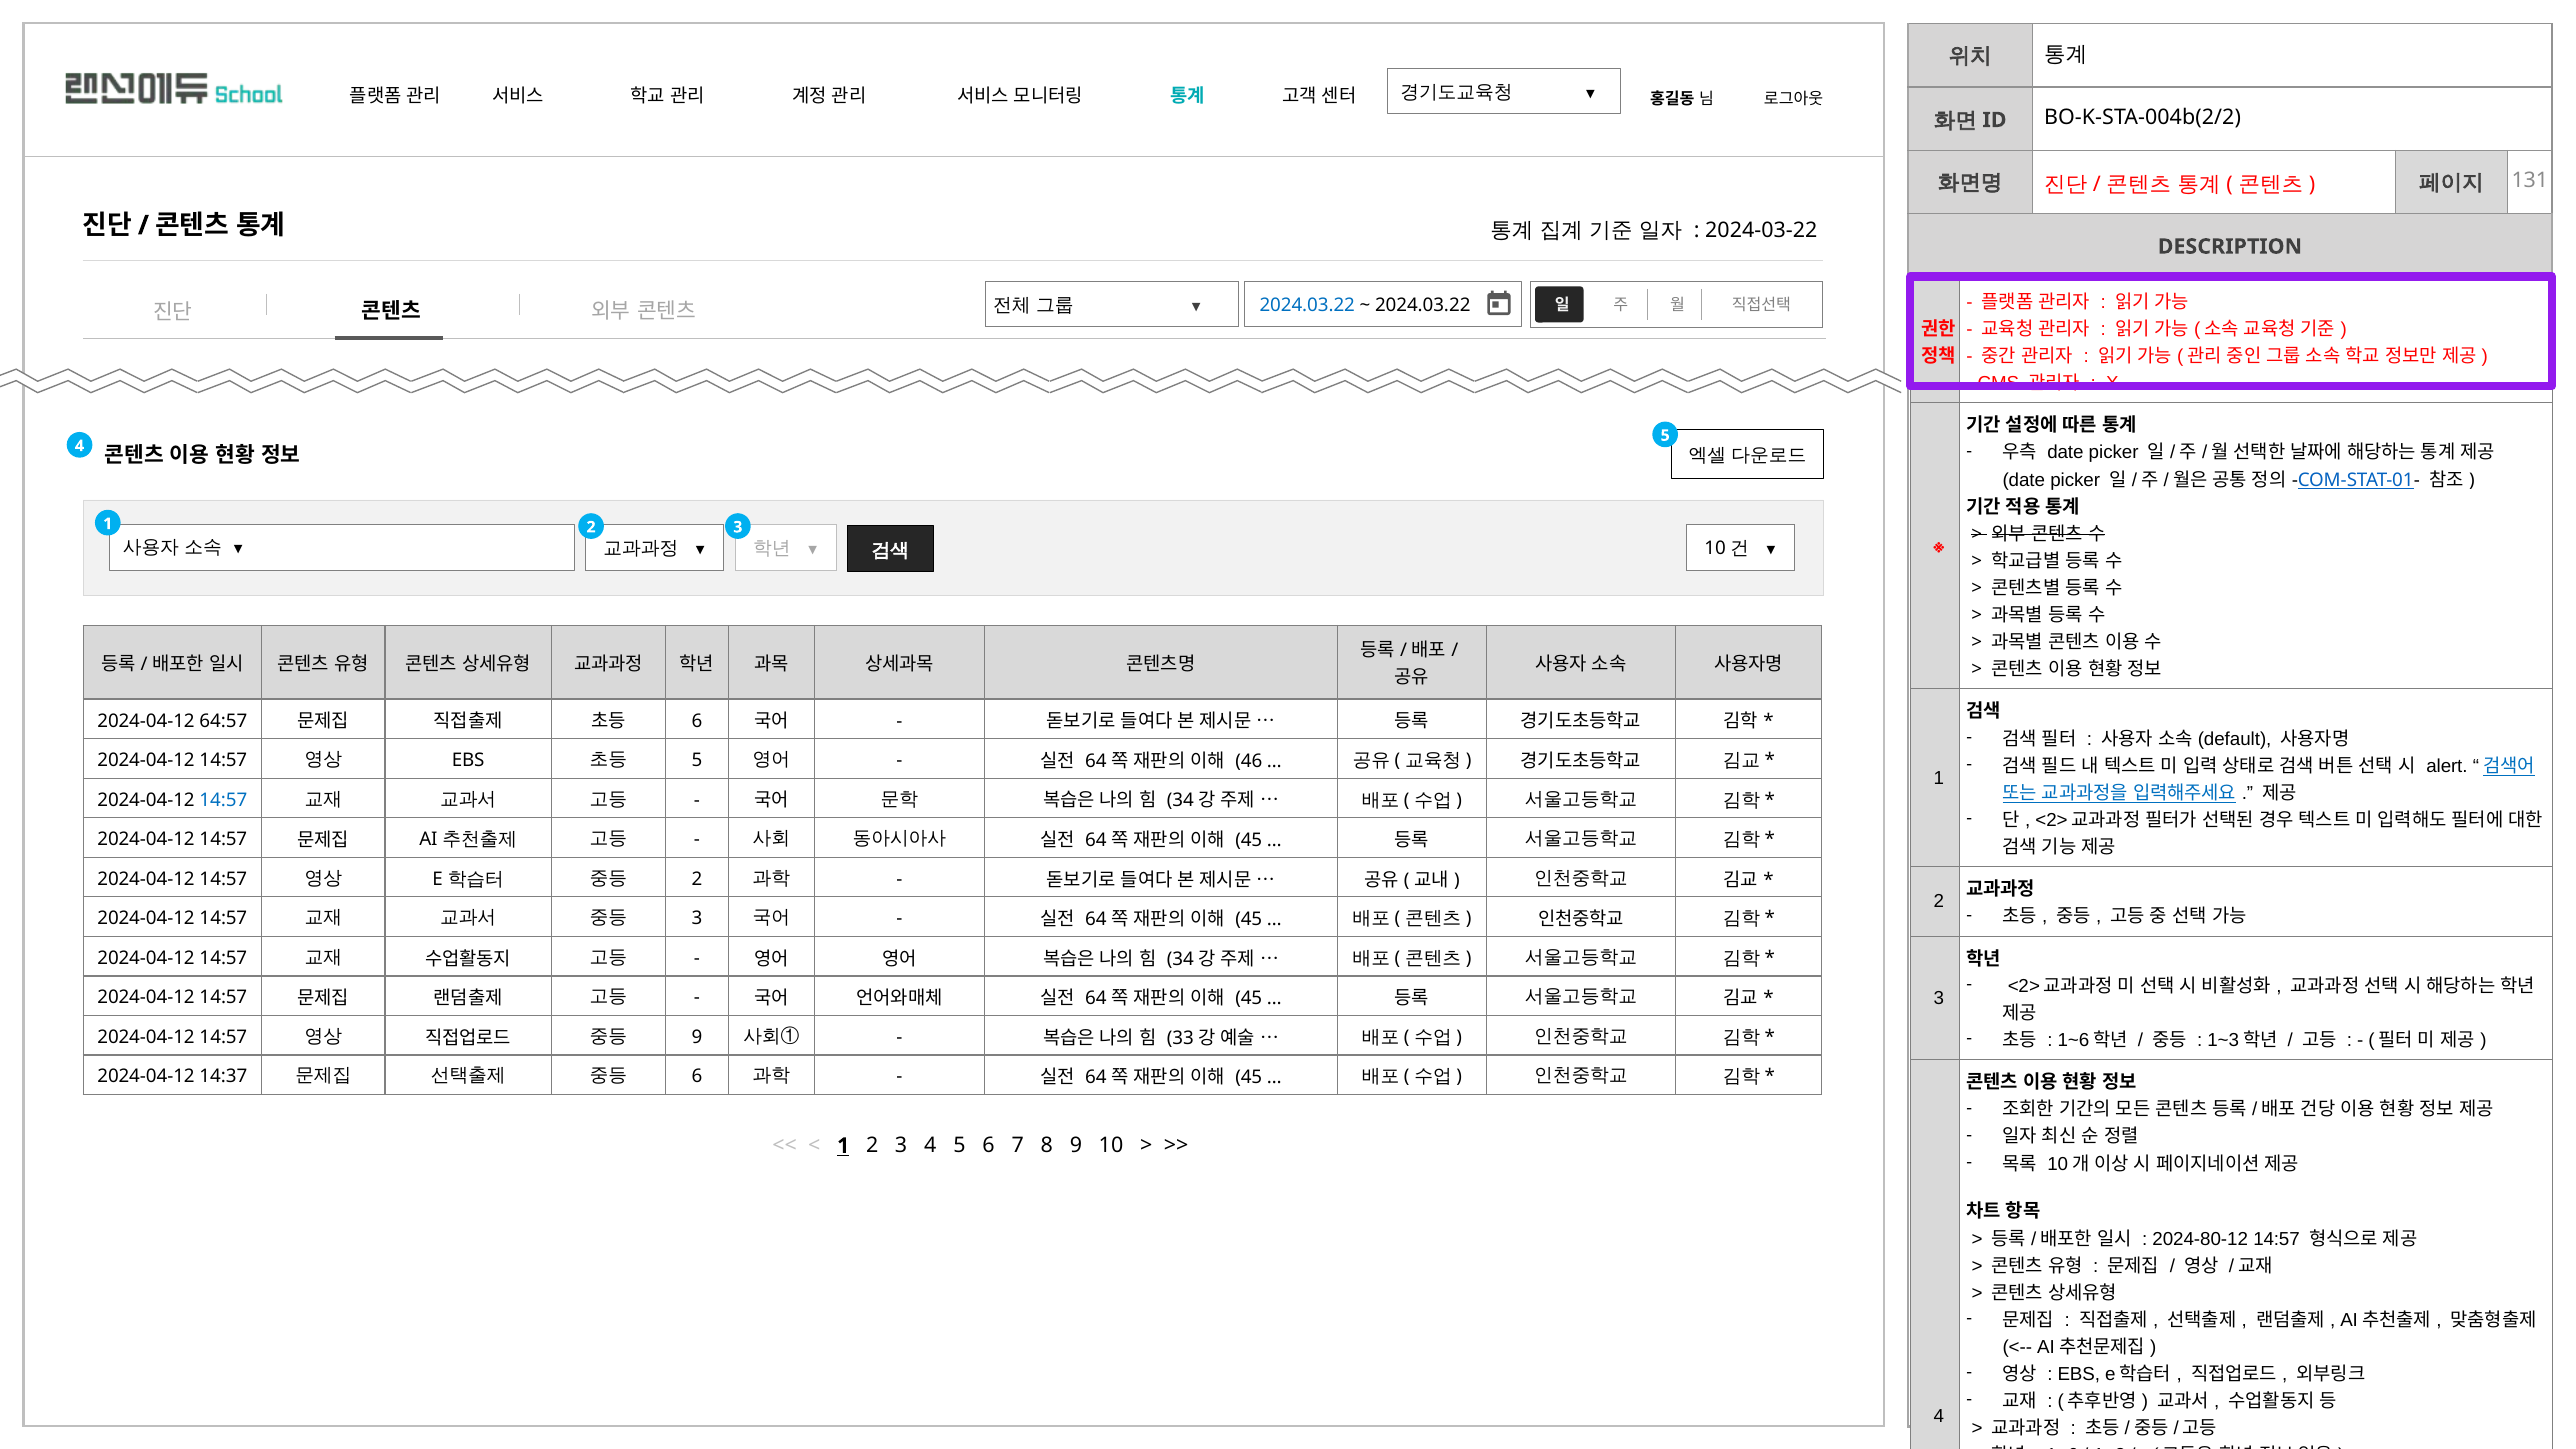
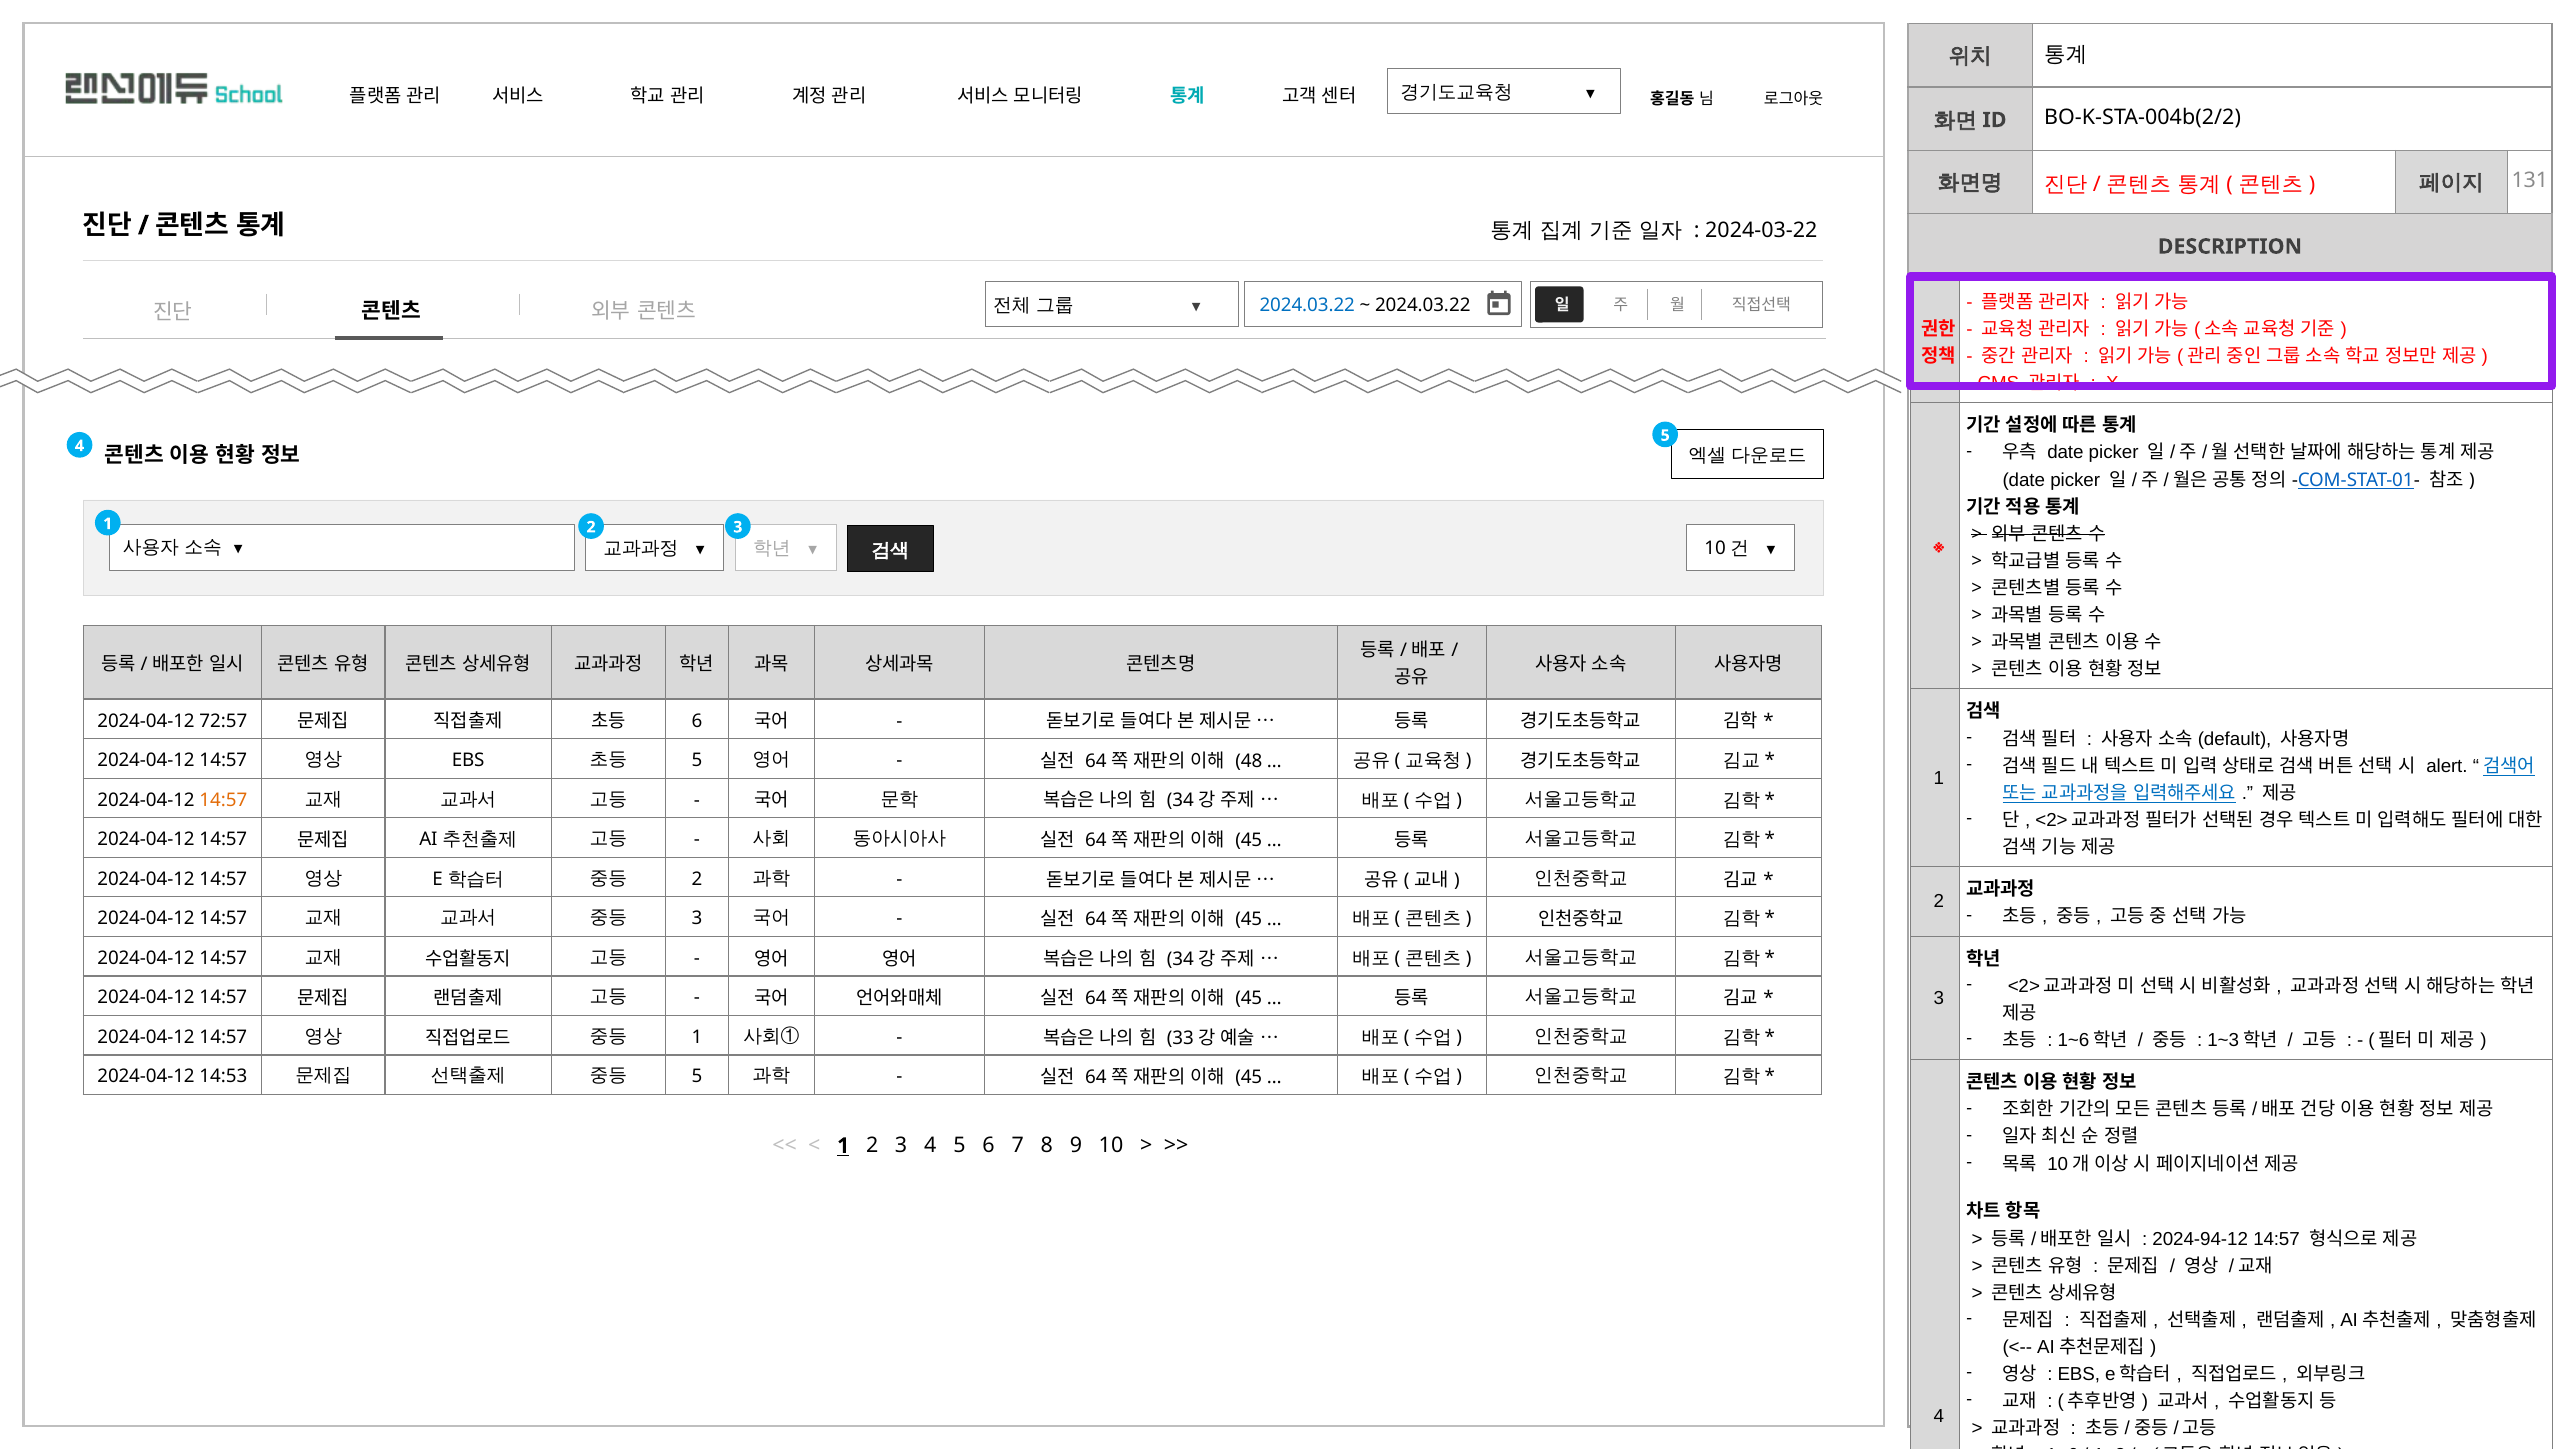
64:57: 64:57 -> 72:57 (223, 721)
46: 46 -> 48 (1249, 761)
14:57 colour: blue -> orange (223, 800)
9: 9 -> 1 (697, 1037)
14:37: 14:37 -> 14:53 (223, 1077)
6: 6 -> 5 (697, 1077)
2024-80-12: 2024-80-12 -> 2024-94-12 (2200, 1239)
